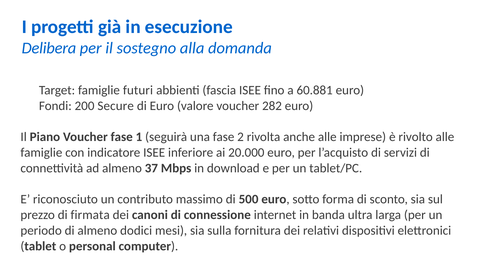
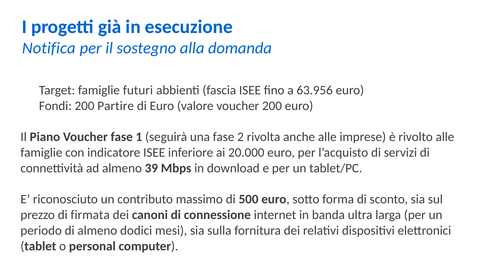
Delibera: Delibera -> Notifica (49, 48)
60.881: 60.881 -> 63.956 (315, 90)
Secure: Secure -> Partire (116, 106)
voucher 282: 282 -> 200 (272, 106)
37: 37 -> 39 (151, 168)
